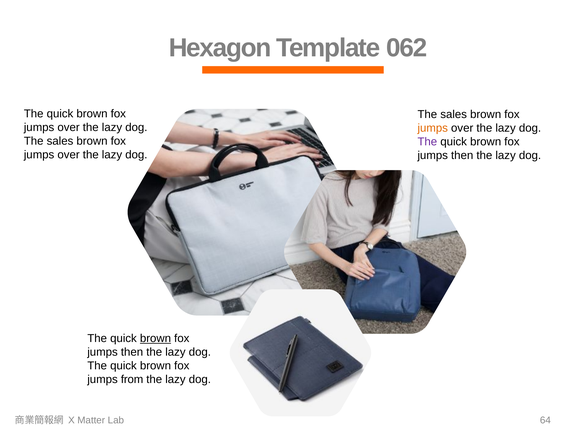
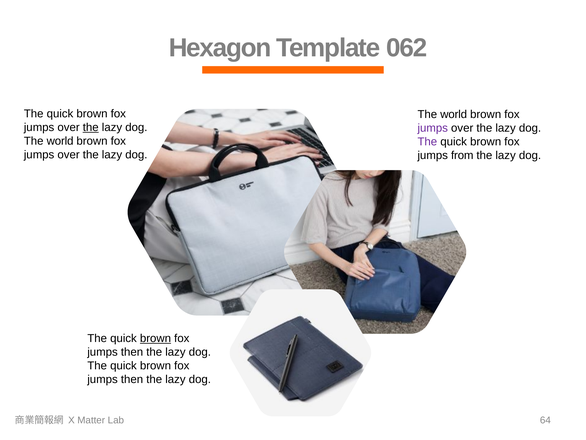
sales: sales -> world (454, 114)
the underline: none -> present (91, 127)
jumps colour: orange -> purple (433, 128)
sales: sales -> world (60, 141)
then: then -> from (462, 155)
from: from -> then (132, 379)
